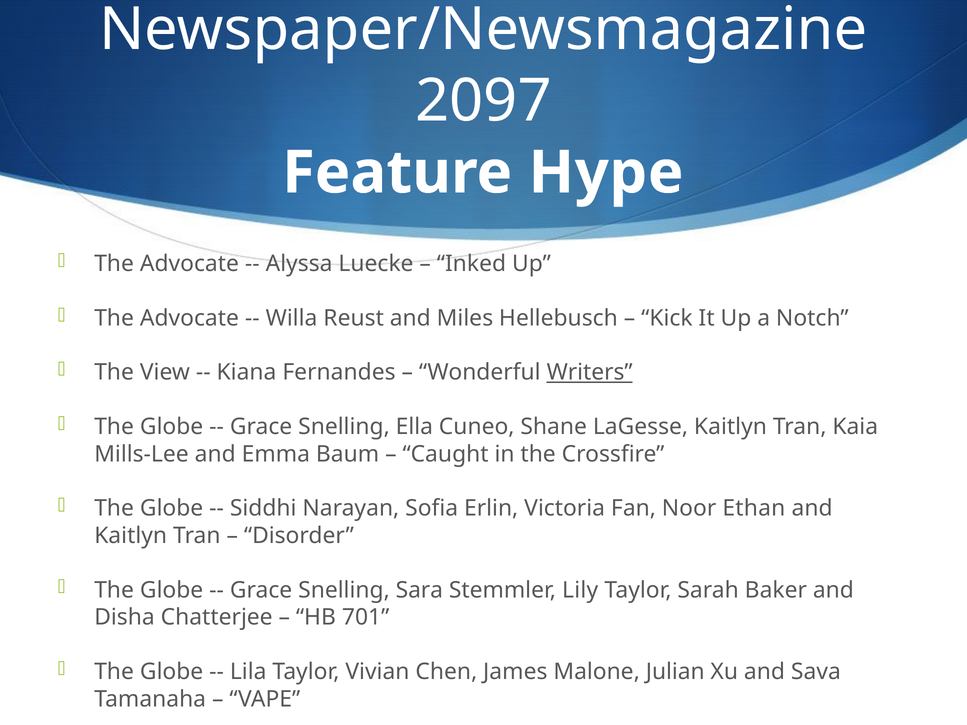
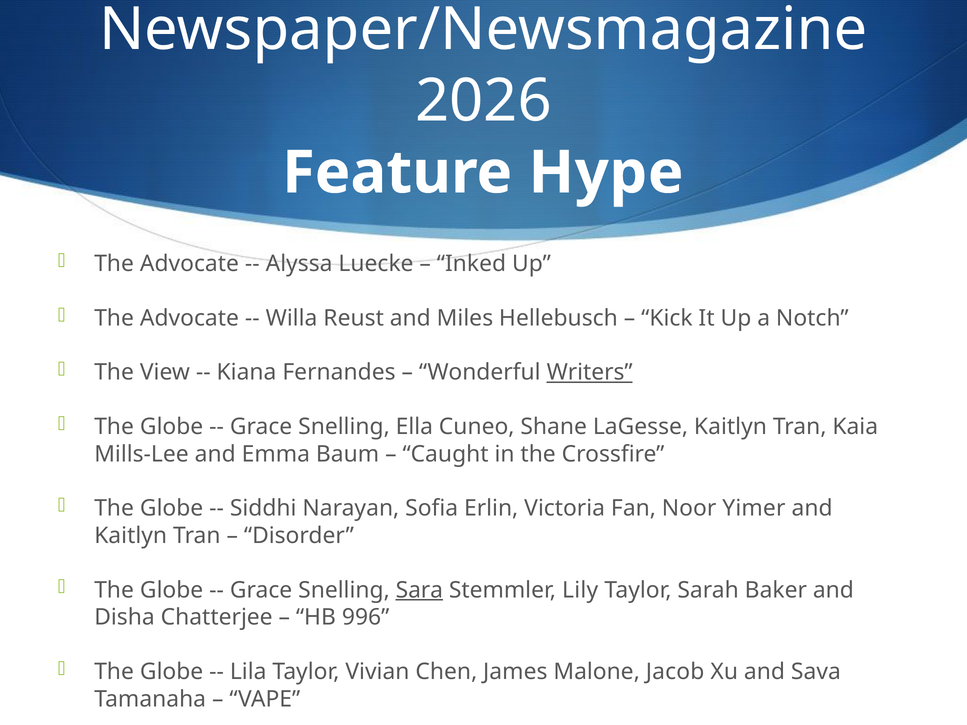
2097: 2097 -> 2026 (483, 101)
Ethan: Ethan -> Yimer (754, 509)
Sara underline: none -> present (419, 590)
701: 701 -> 996 (366, 618)
Julian: Julian -> Jacob (675, 672)
